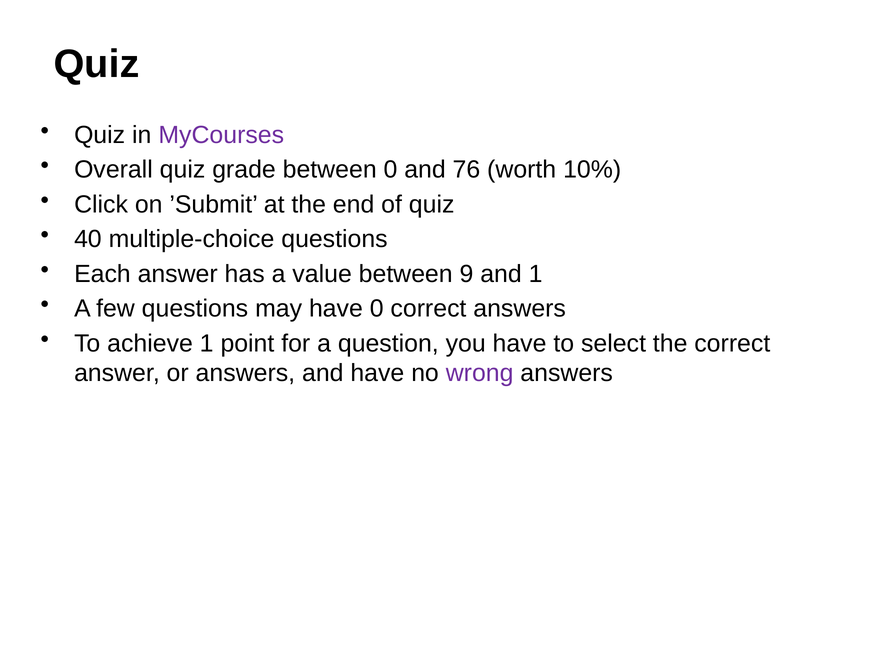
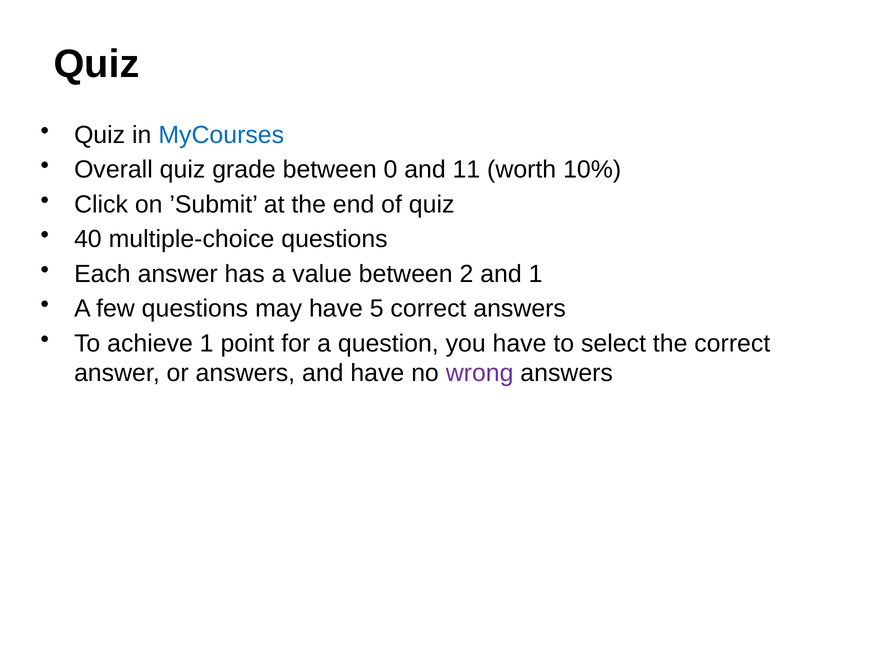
MyCourses colour: purple -> blue (221, 135)
76: 76 -> 11 (466, 170)
9: 9 -> 2 (466, 274)
have 0: 0 -> 5 (377, 309)
